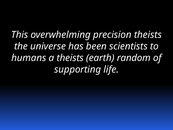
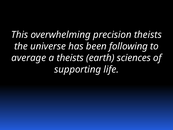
scientists: scientists -> following (128, 46)
humans: humans -> average (29, 58)
random: random -> sciences (134, 58)
